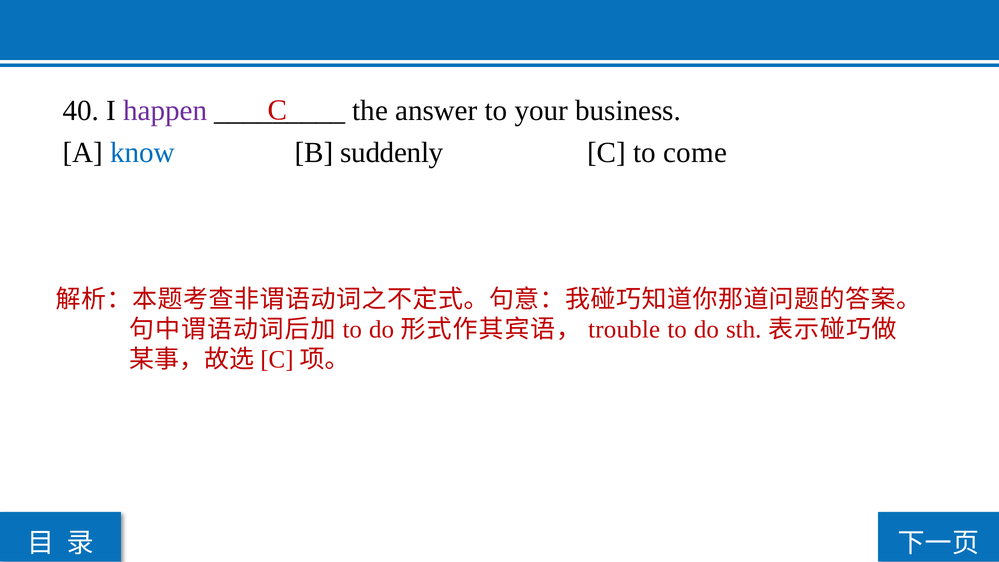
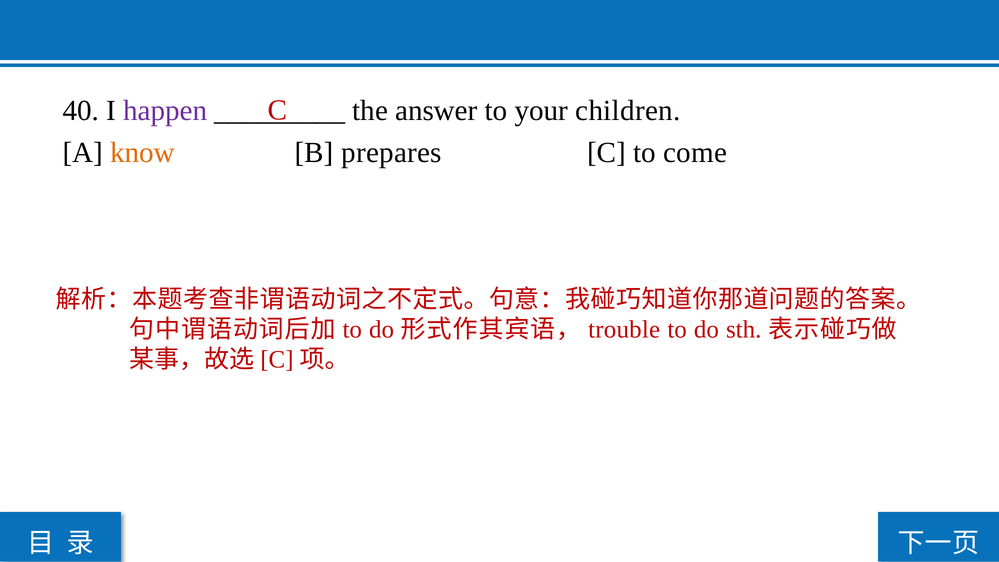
business: business -> children (628, 111)
know colour: blue -> orange (143, 153)
suddenly: suddenly -> prepares (391, 153)
